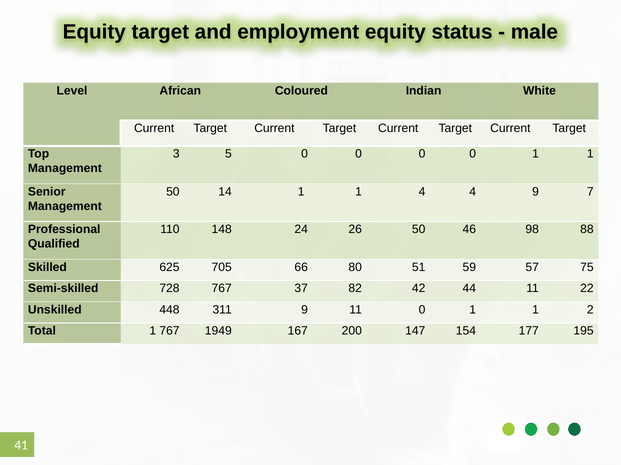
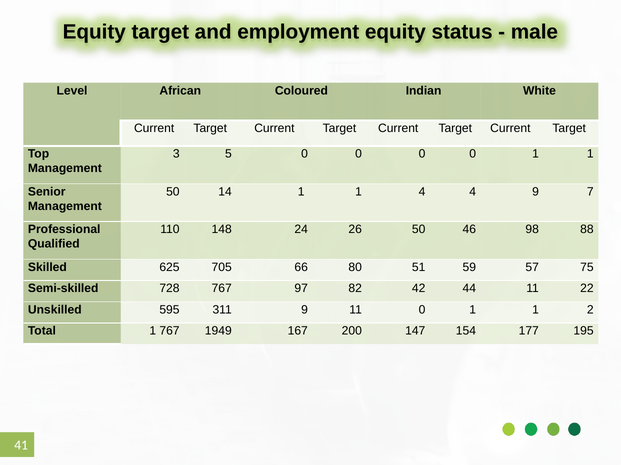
37: 37 -> 97 (301, 289)
448: 448 -> 595 (169, 310)
